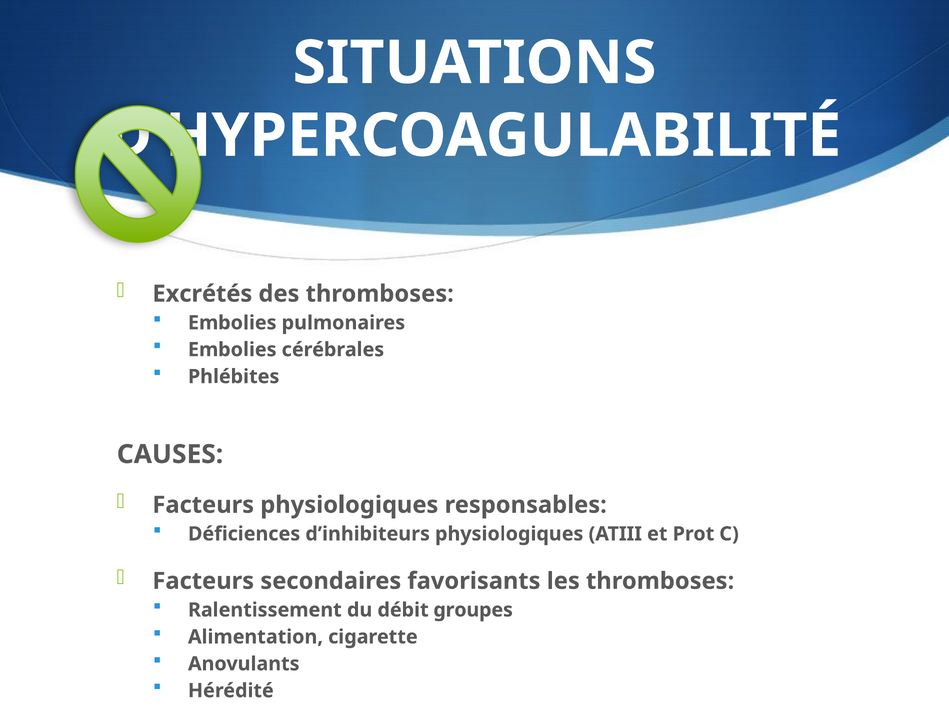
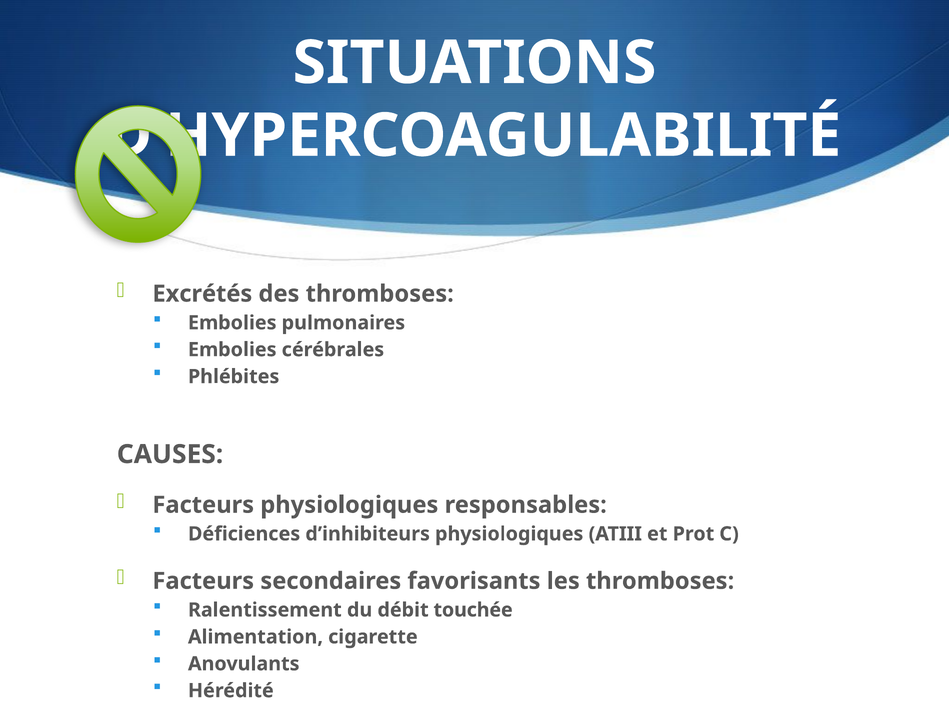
groupes: groupes -> touchée (473, 610)
